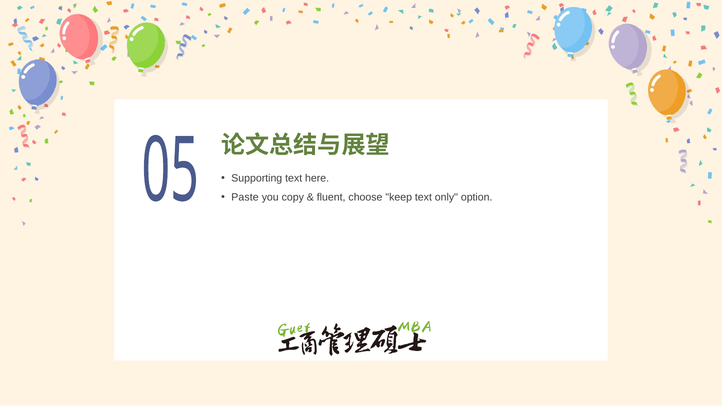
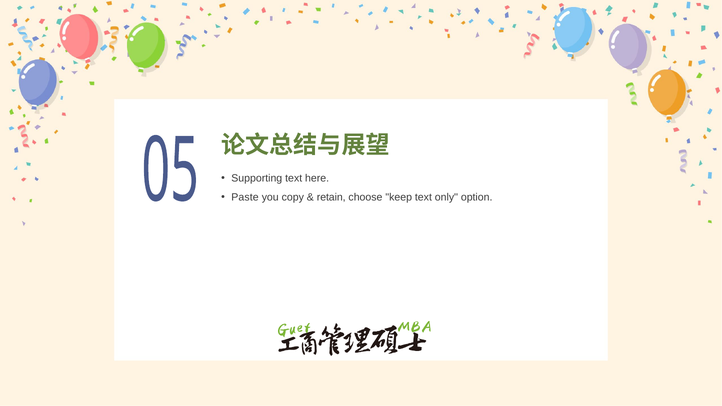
fluent: fluent -> retain (331, 197)
